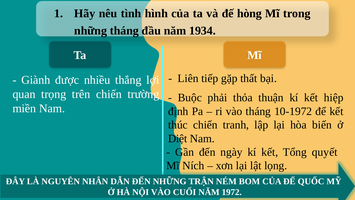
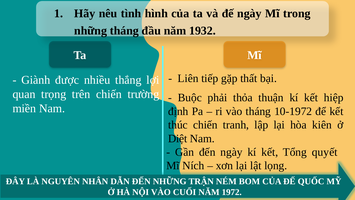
đế hòng: hòng -> ngày (249, 14)
1934: 1934 -> 1932 (202, 31)
biến: biến -> kiên (322, 125)
